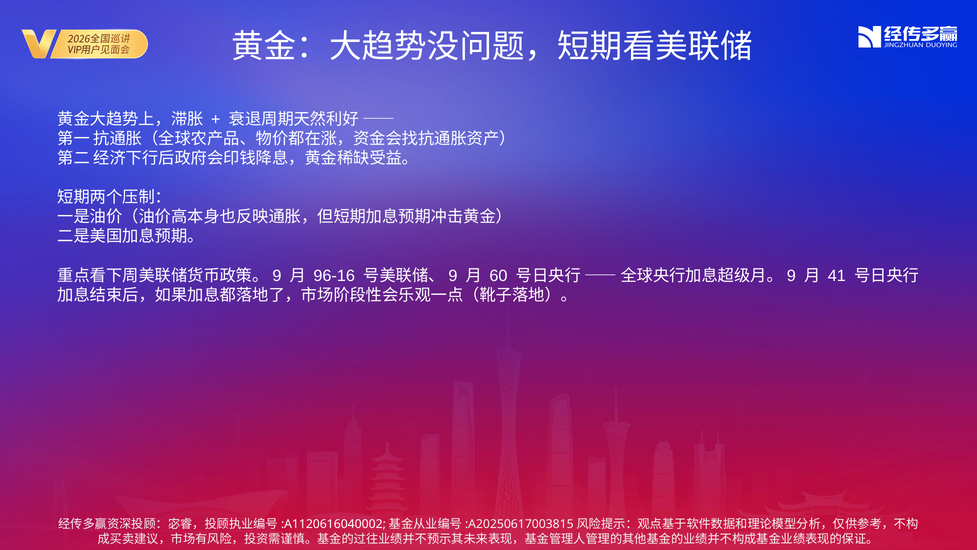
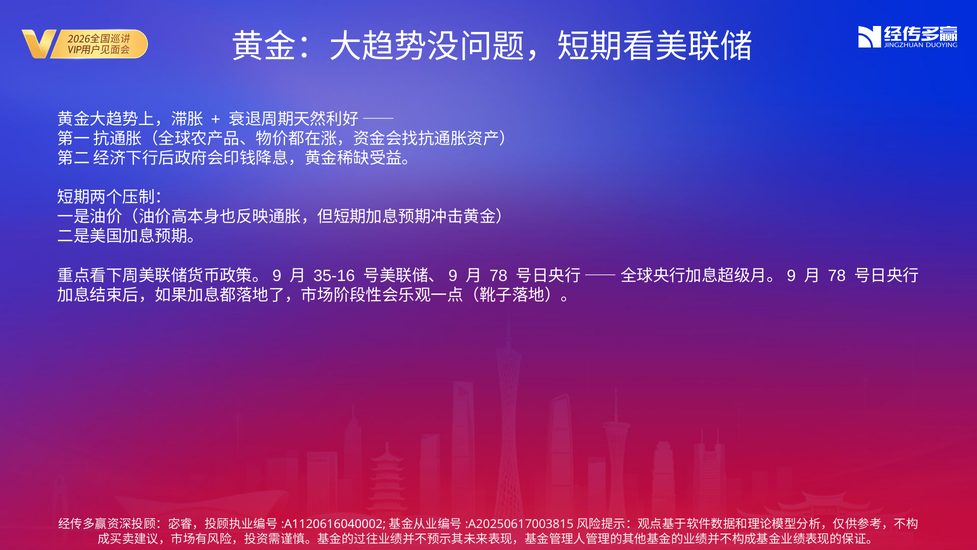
96-16: 96-16 -> 35-16 (334, 275)
60: 60 -> 78 (499, 275)
41: 41 -> 78 (837, 275)
